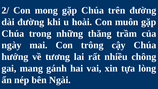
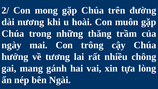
dài đường: đường -> nương (31, 22)
